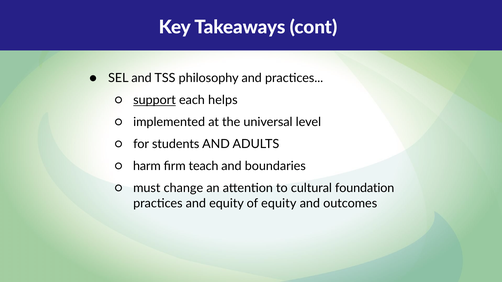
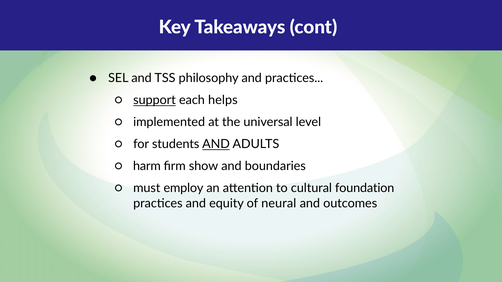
AND underline: none -> present (216, 144)
teach: teach -> show (204, 166)
change: change -> employ (183, 188)
of equity: equity -> neural (279, 203)
